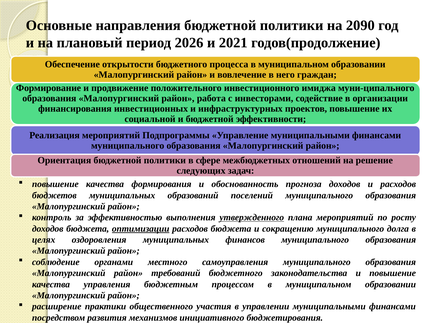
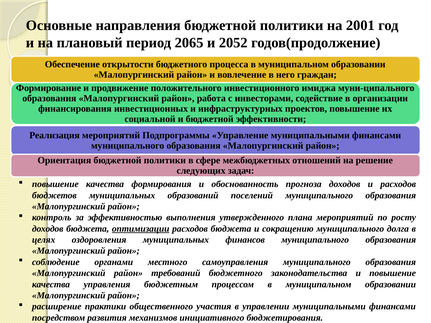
2090: 2090 -> 2001 (360, 25)
2026: 2026 -> 2065 (189, 43)
2021: 2021 -> 2052 (233, 43)
утвержденного underline: present -> none (252, 218)
